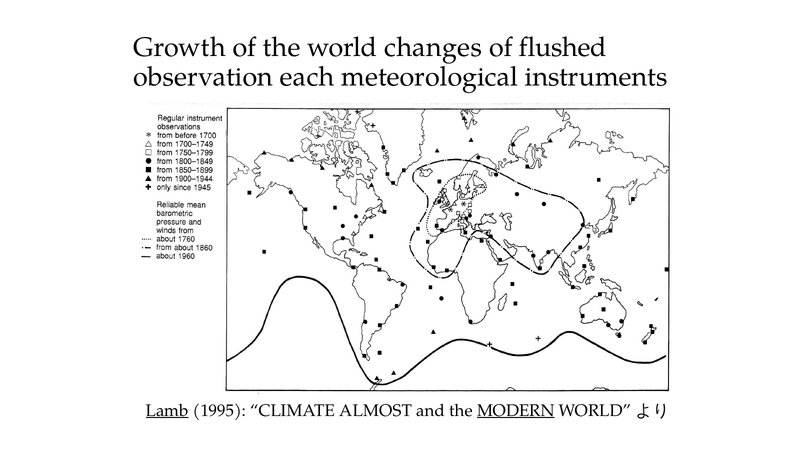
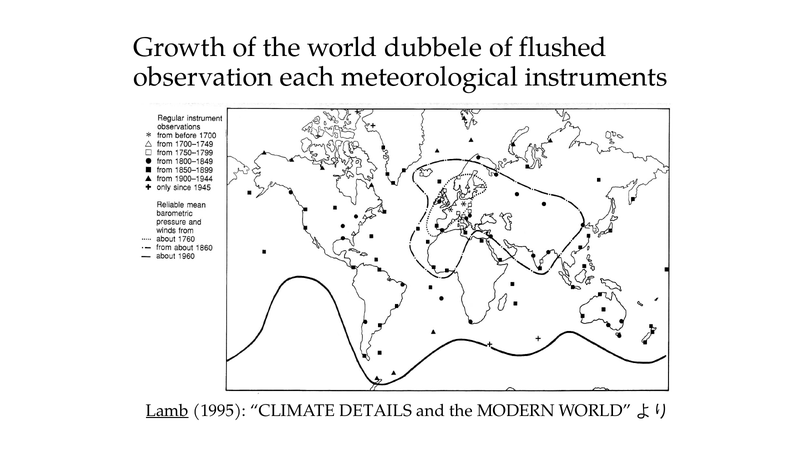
changes: changes -> dubbele (433, 48)
ALMOST: ALMOST -> DETAILS (376, 410)
MODERN underline: present -> none (516, 410)
